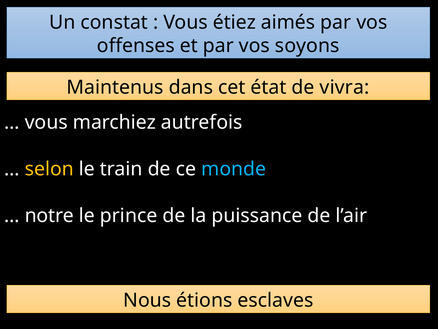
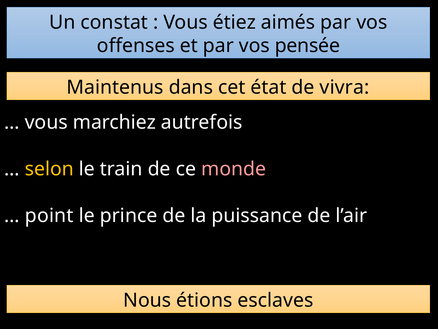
soyons: soyons -> pensée (307, 46)
monde colour: light blue -> pink (234, 169)
notre: notre -> point (49, 216)
